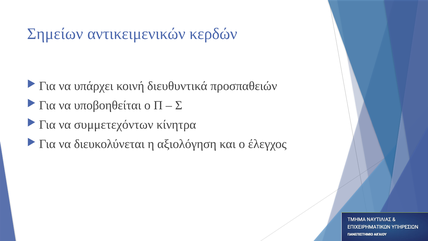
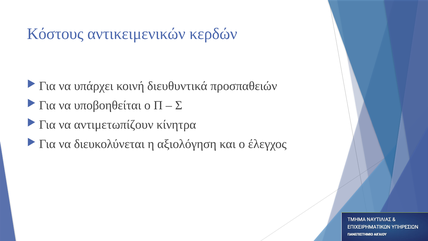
Σημείων: Σημείων -> Κόστους (55, 34)
συμμετεχόντων: συμμετεχόντων -> αντιμετωπίζουν (114, 125)
